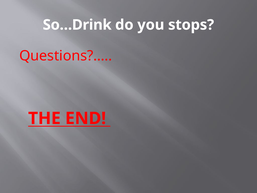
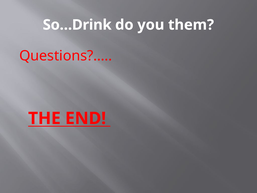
stops: stops -> them (191, 25)
